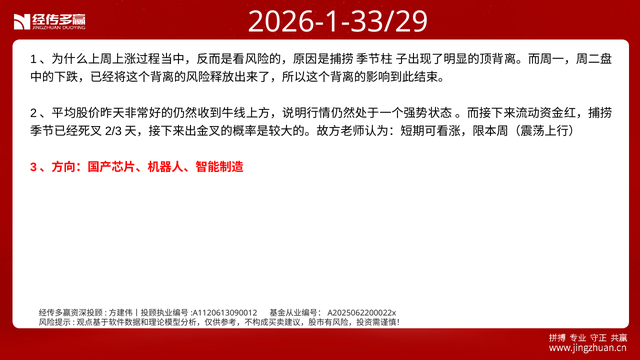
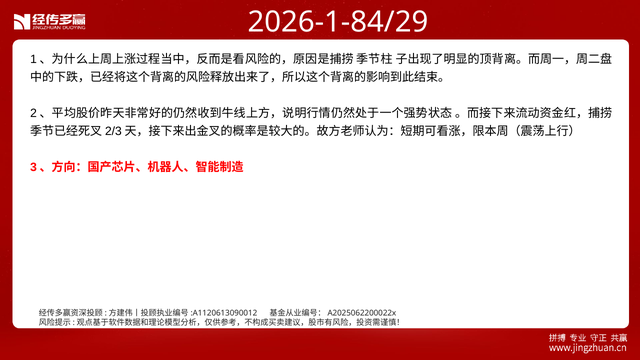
2026-1-33/29: 2026-1-33/29 -> 2026-1-84/29 (338, 22)
